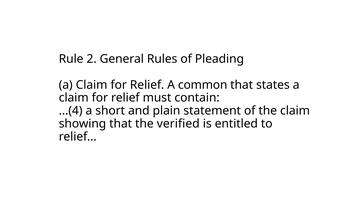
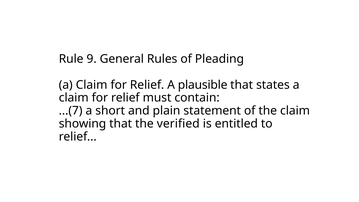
2: 2 -> 9 (92, 59)
common: common -> plausible (203, 85)
...(4: ...(4 -> ...(7 (71, 111)
